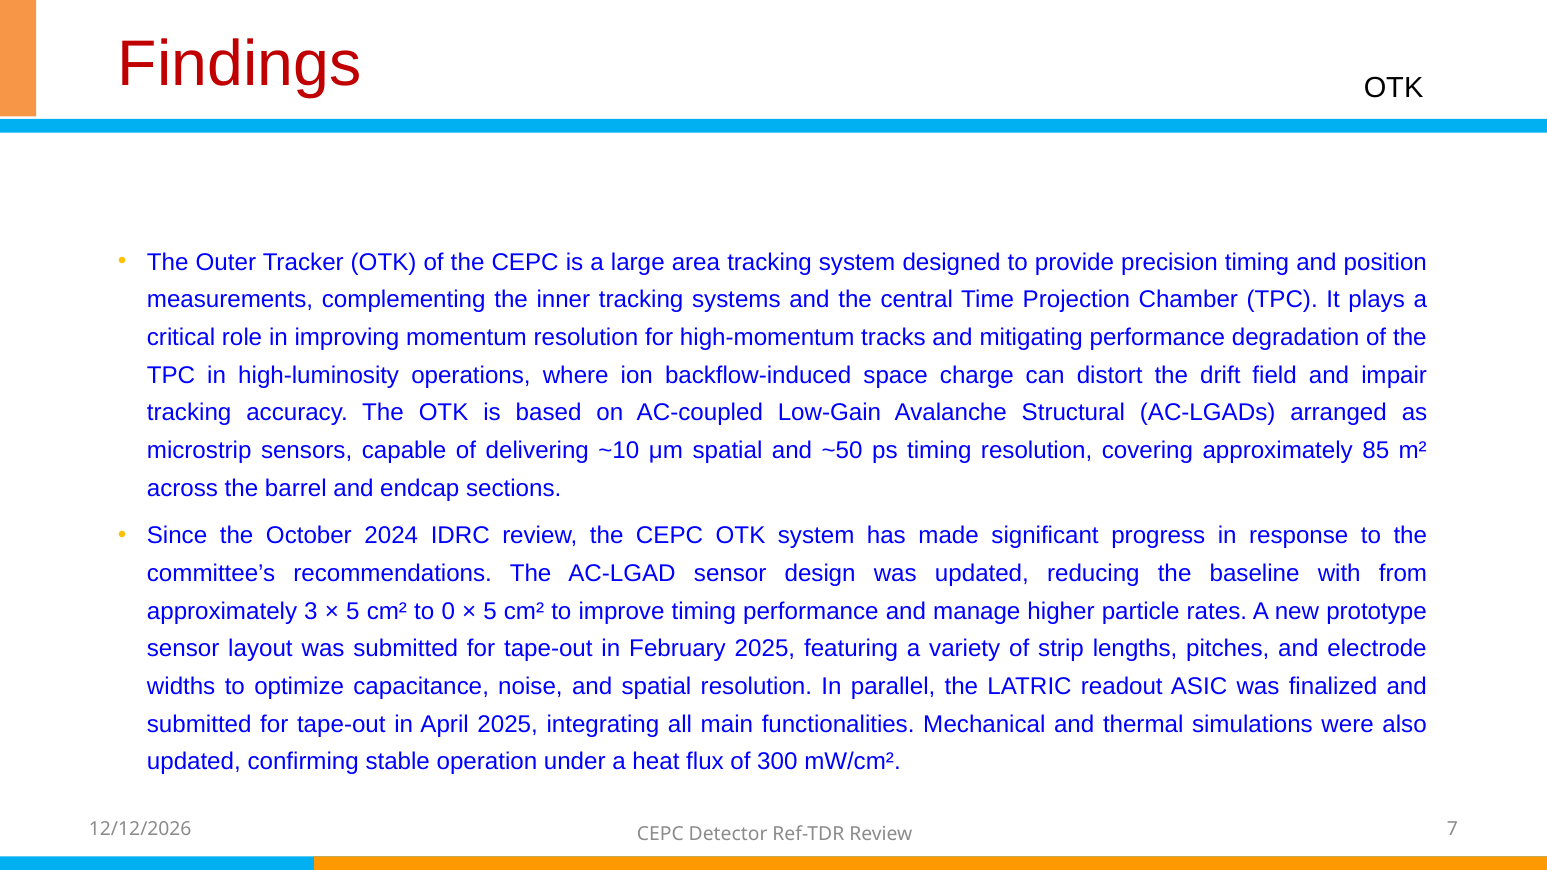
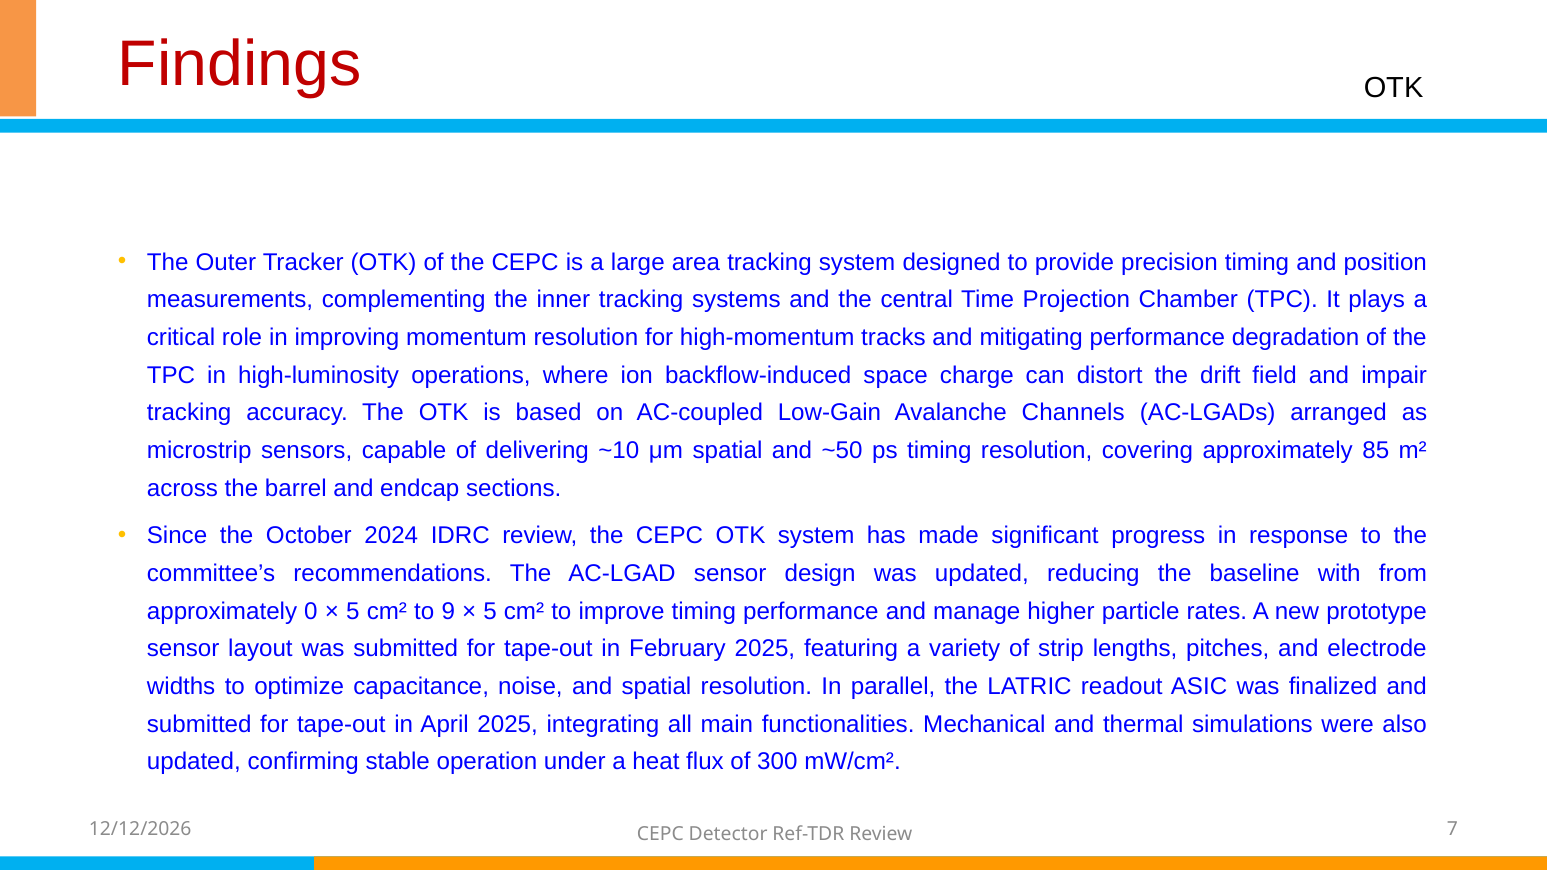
Structural: Structural -> Channels (1073, 413)
3: 3 -> 0 (311, 611)
0: 0 -> 9 (448, 611)
